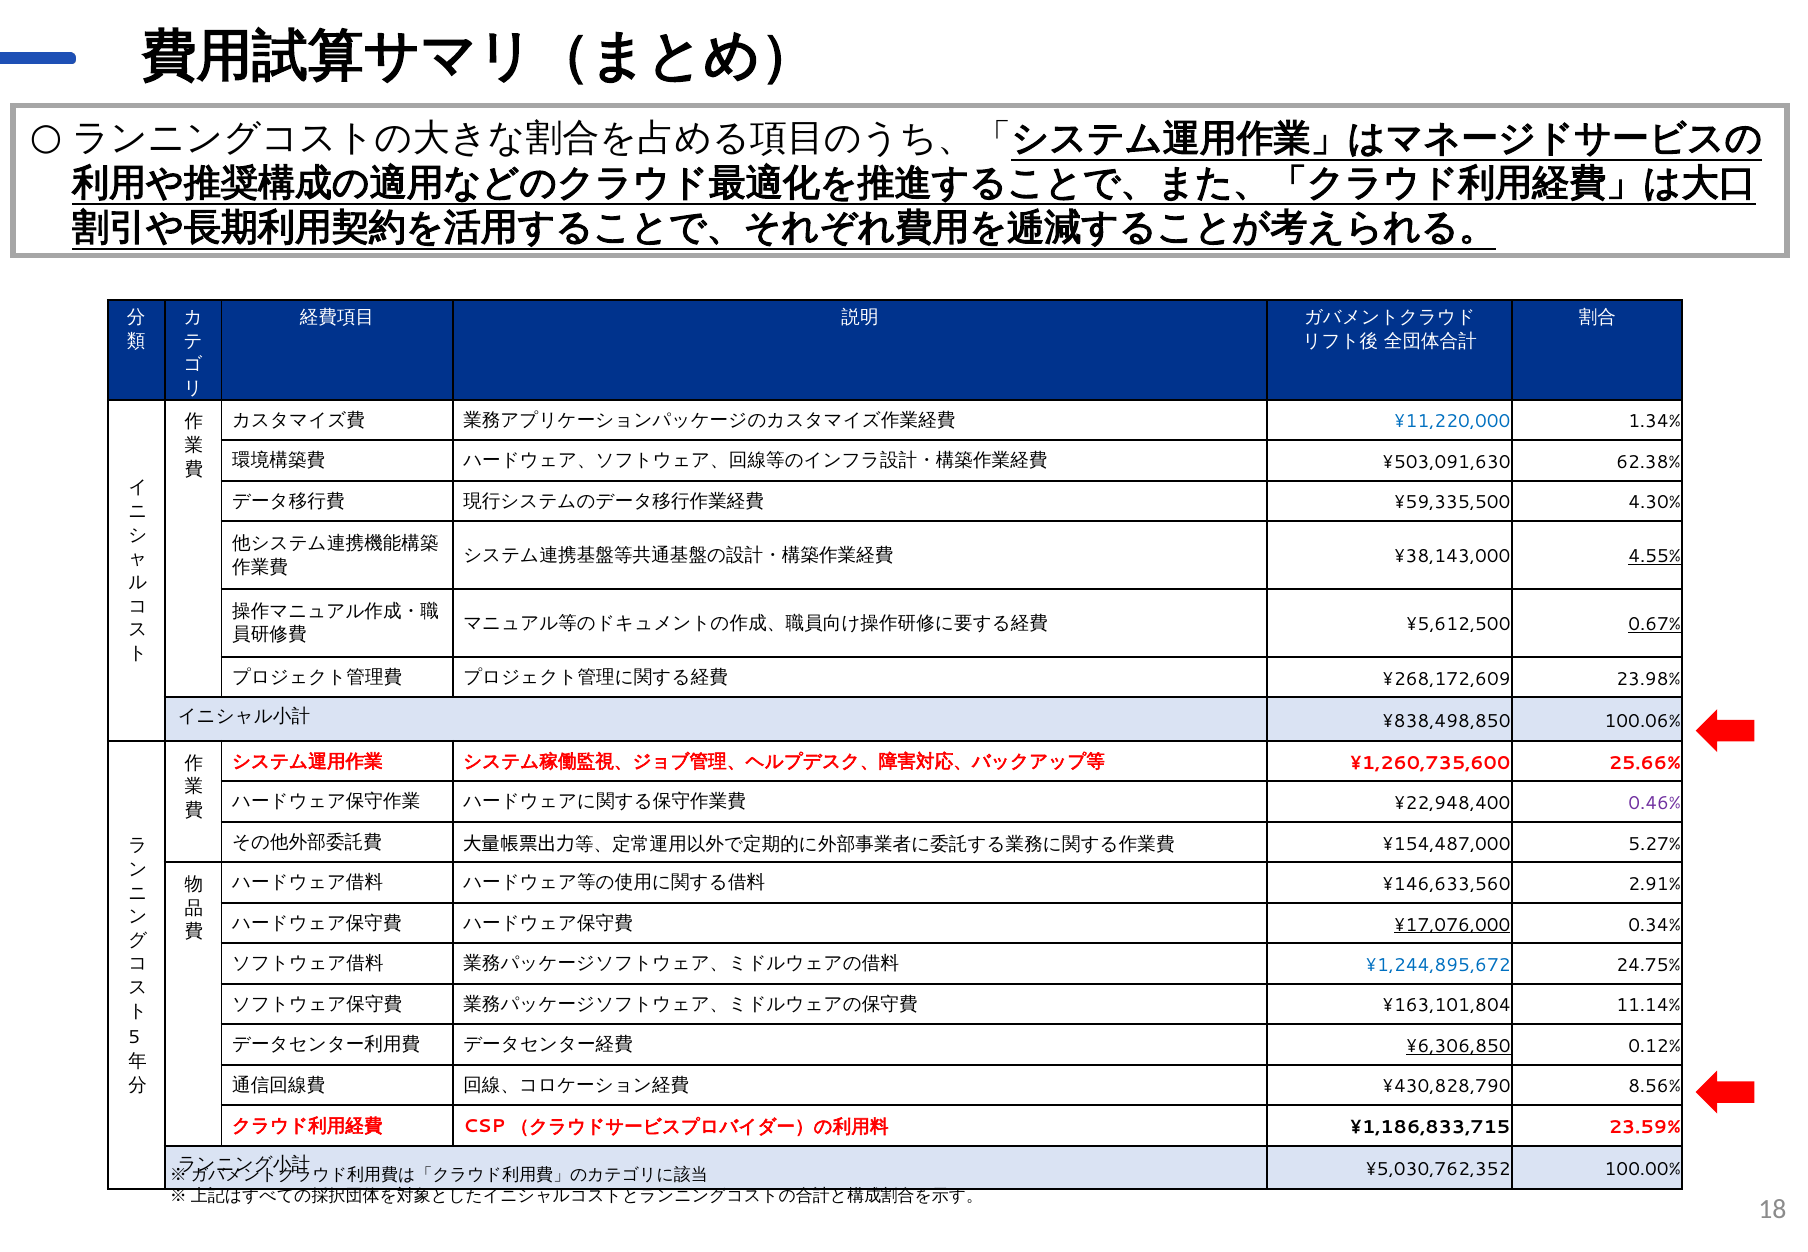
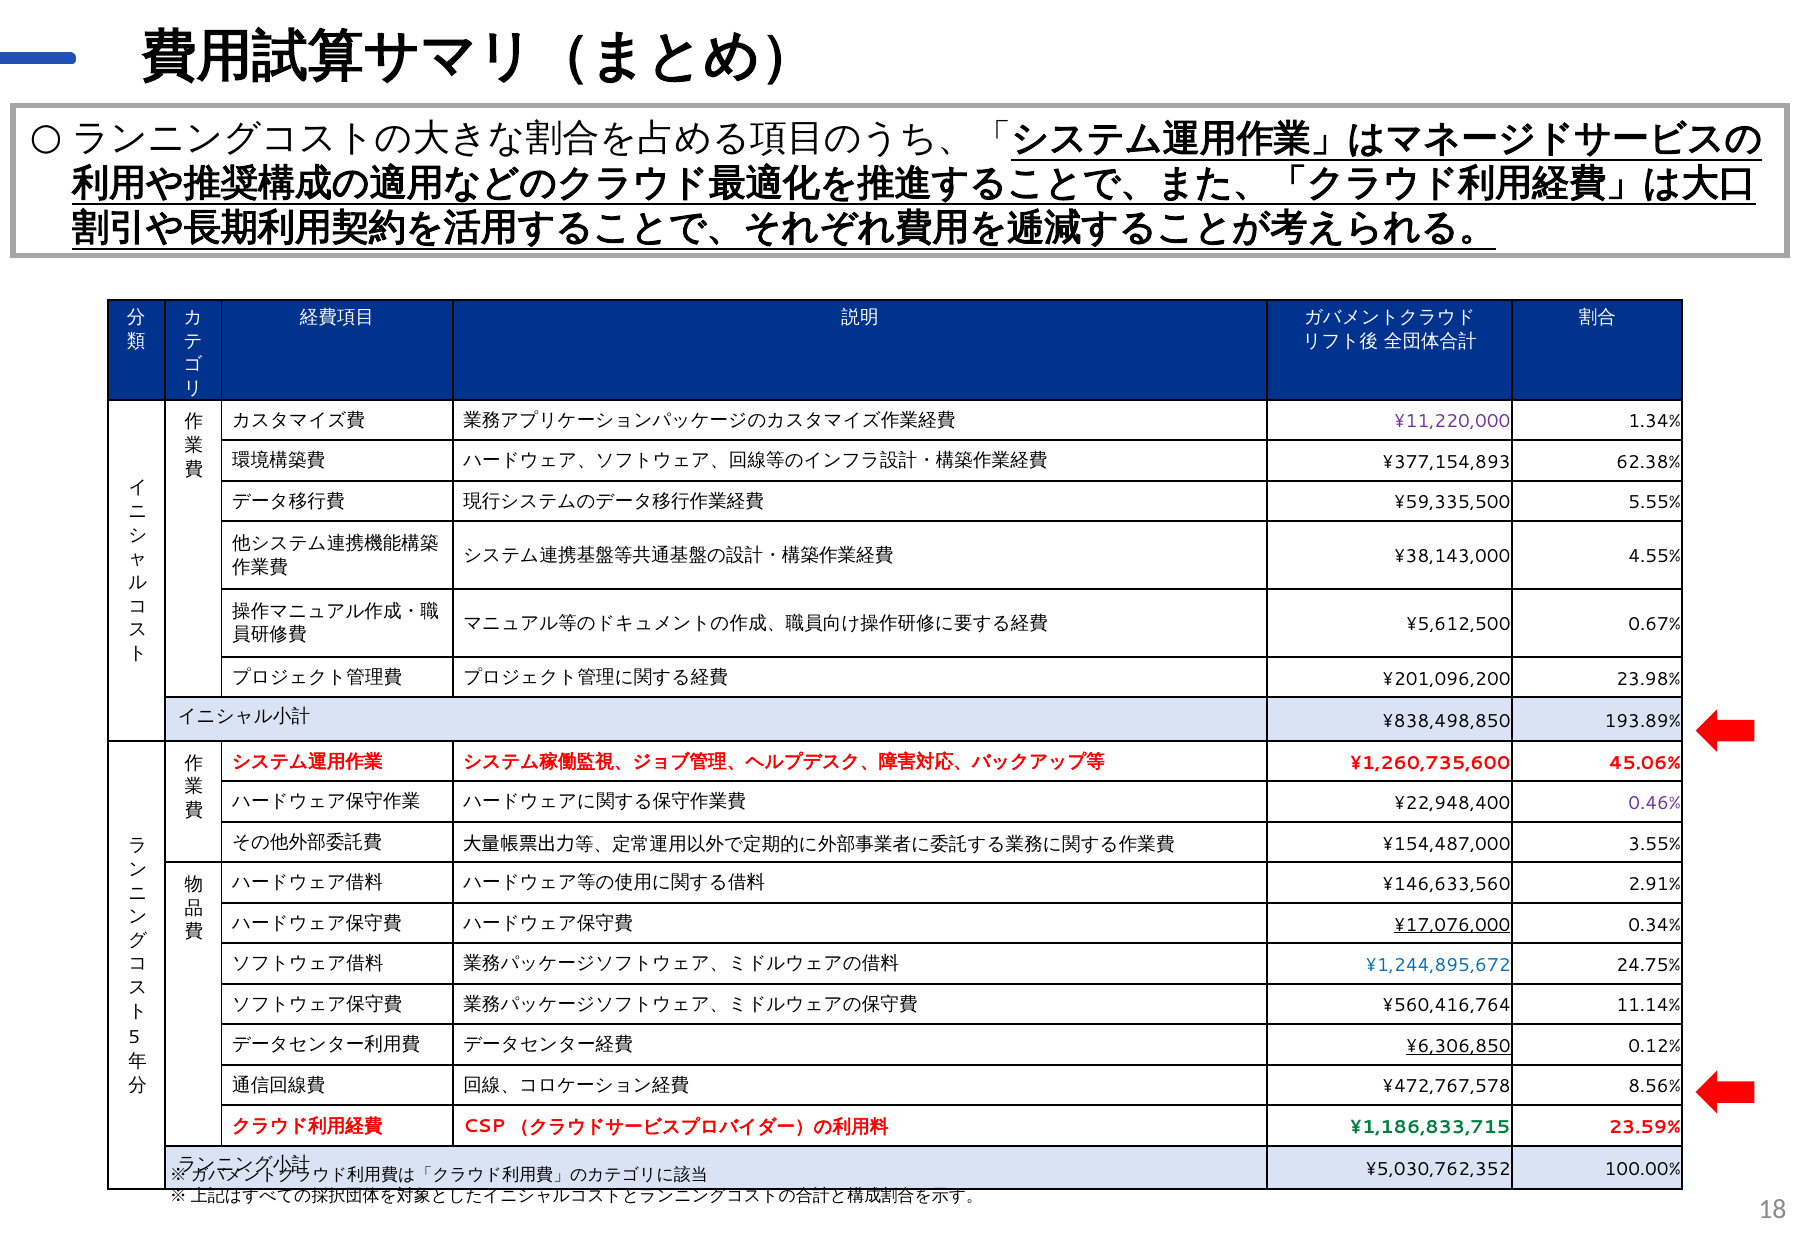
¥11,220,000 colour: blue -> purple (1452, 422)
¥503,091,630: ¥503,091,630 -> ¥377,154,893 (1446, 462)
4.30%: 4.30% -> 5.55% (1655, 503)
4.55% underline: present -> none (1655, 557)
0.67% underline: present -> none (1655, 625)
¥268,172,609: ¥268,172,609 -> ¥201,096,200 (1446, 679)
100.06%: 100.06% -> 193.89% (1643, 721)
25.66%: 25.66% -> 45.06% (1645, 763)
5.27%: 5.27% -> 3.55% (1655, 844)
¥163,101,804: ¥163,101,804 -> ¥560,416,764 (1446, 1006)
¥430,828,790: ¥430,828,790 -> ¥472,767,578 (1446, 1087)
¥1,186,833,715 colour: black -> green (1430, 1127)
